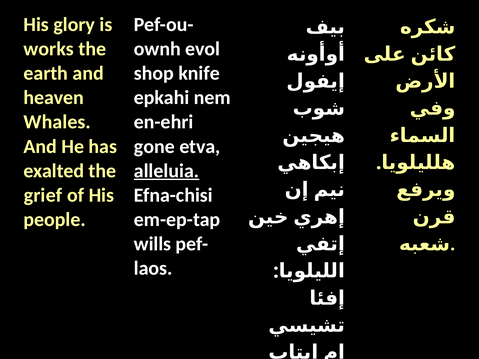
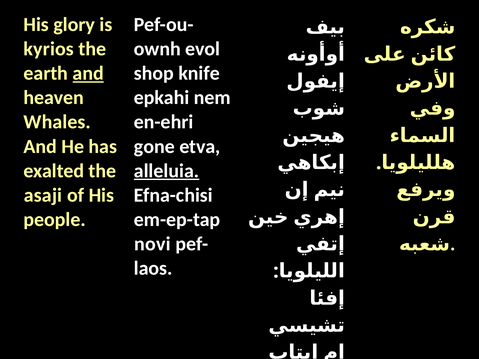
works: works -> kyrios (49, 49)
and underline: none -> present (88, 73)
grief: grief -> asaji (43, 195)
wills: wills -> novi (152, 244)
